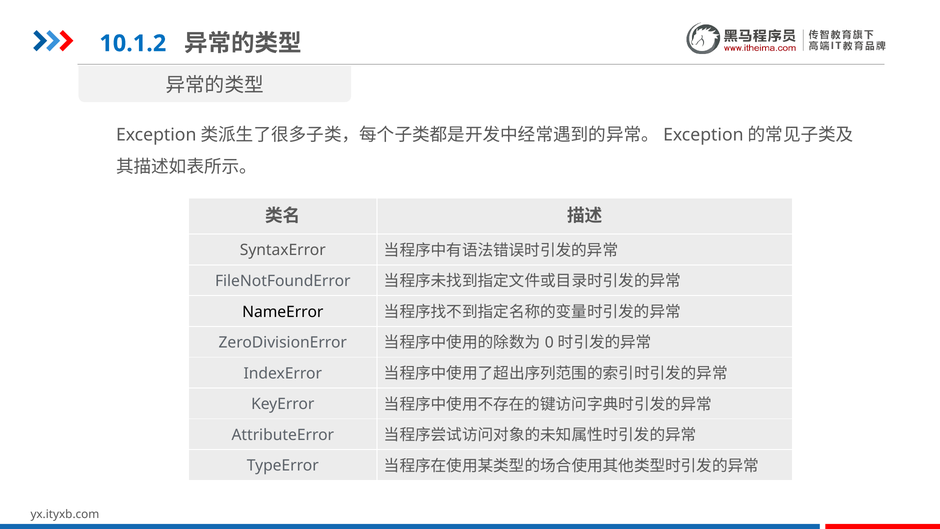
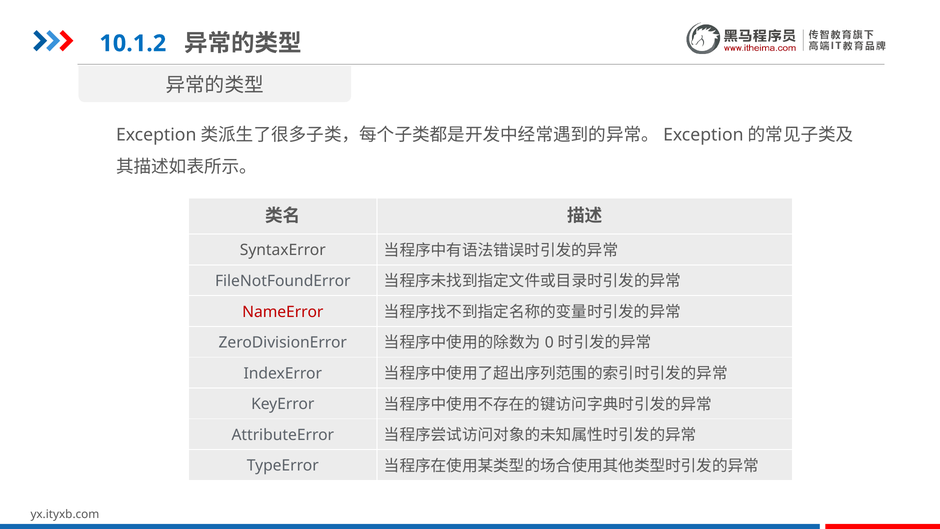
NameError colour: black -> red (283, 312)
